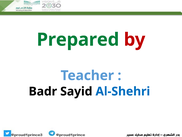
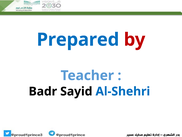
Prepared colour: green -> blue (78, 40)
